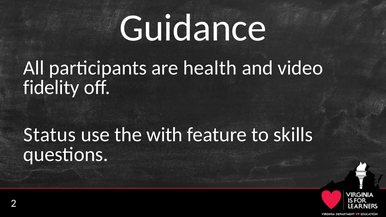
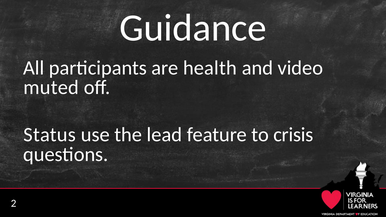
fidelity: fidelity -> muted (51, 88)
with: with -> lead (164, 135)
skills: skills -> crisis (293, 135)
